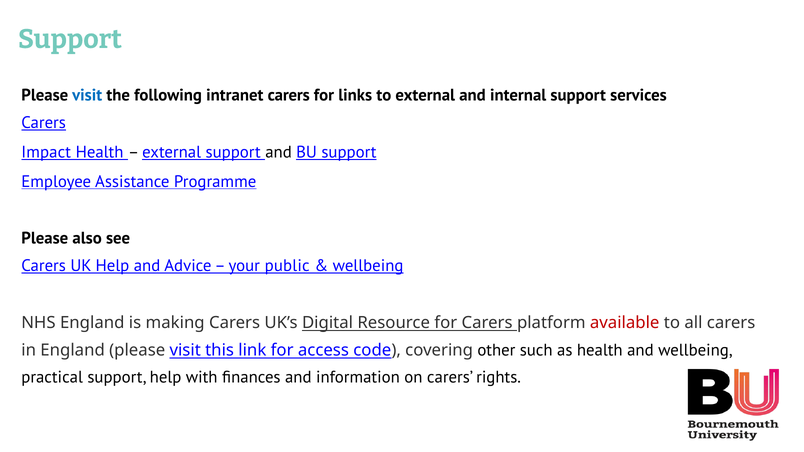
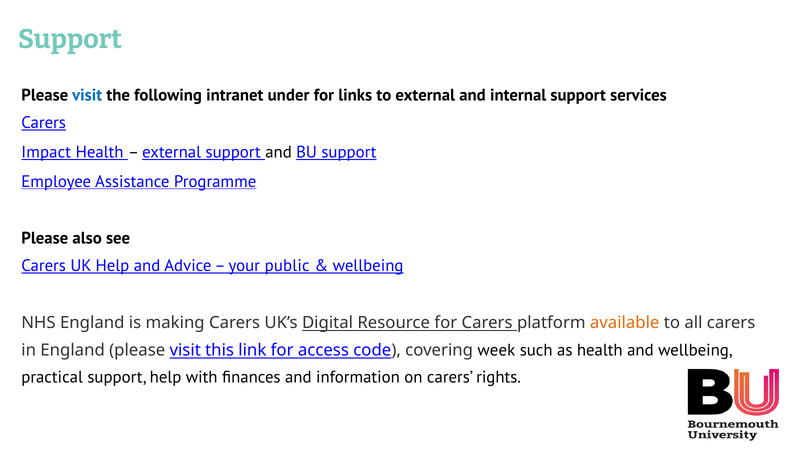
intranet carers: carers -> under (289, 95)
available colour: red -> orange (625, 323)
other: other -> week (496, 351)
